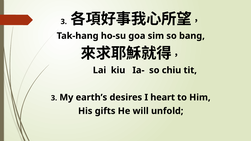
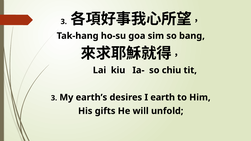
heart: heart -> earth (163, 97)
